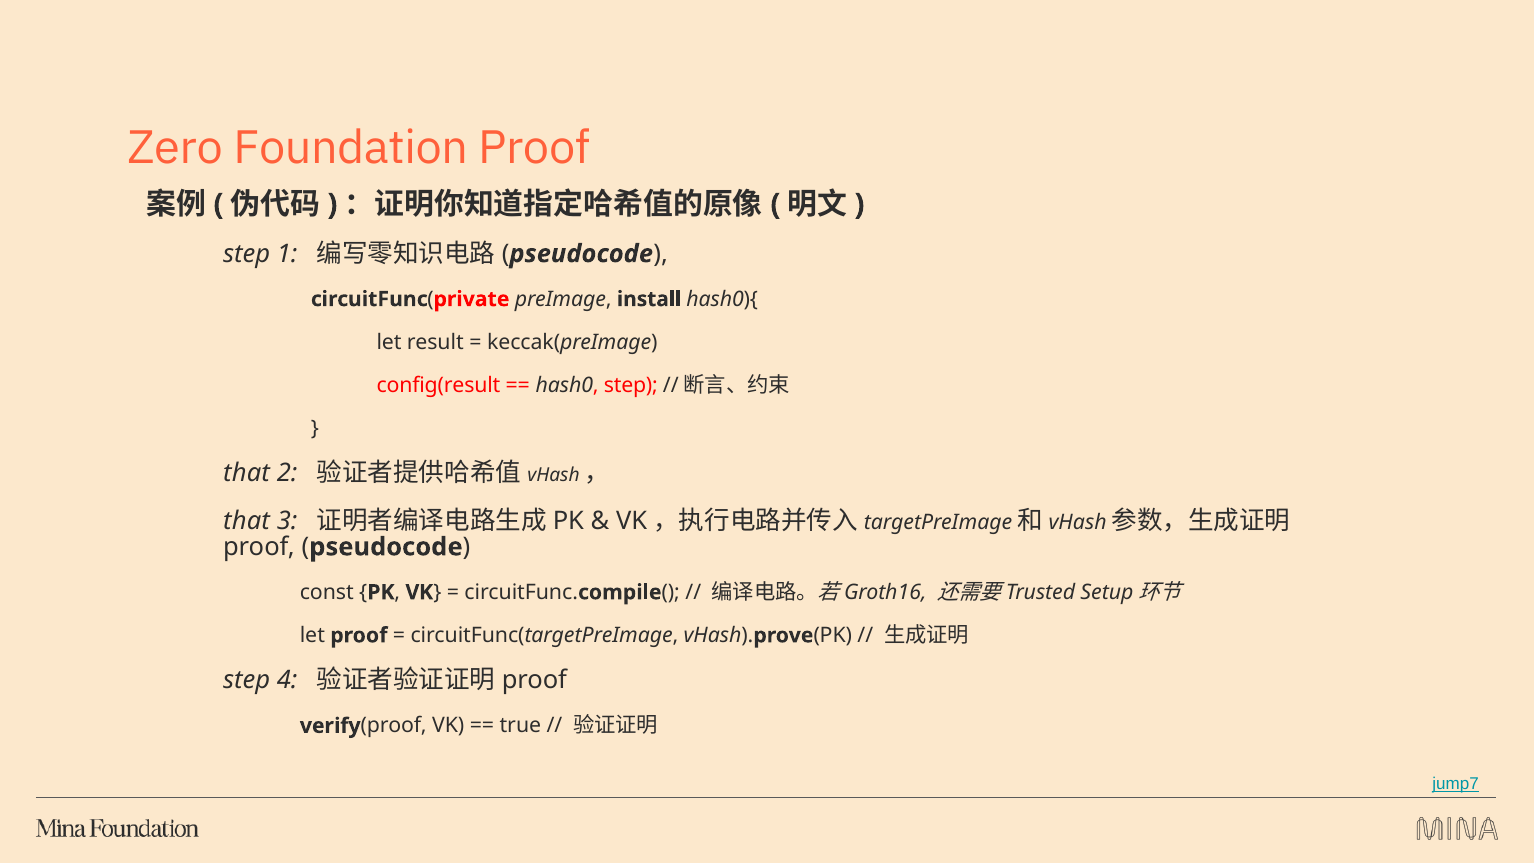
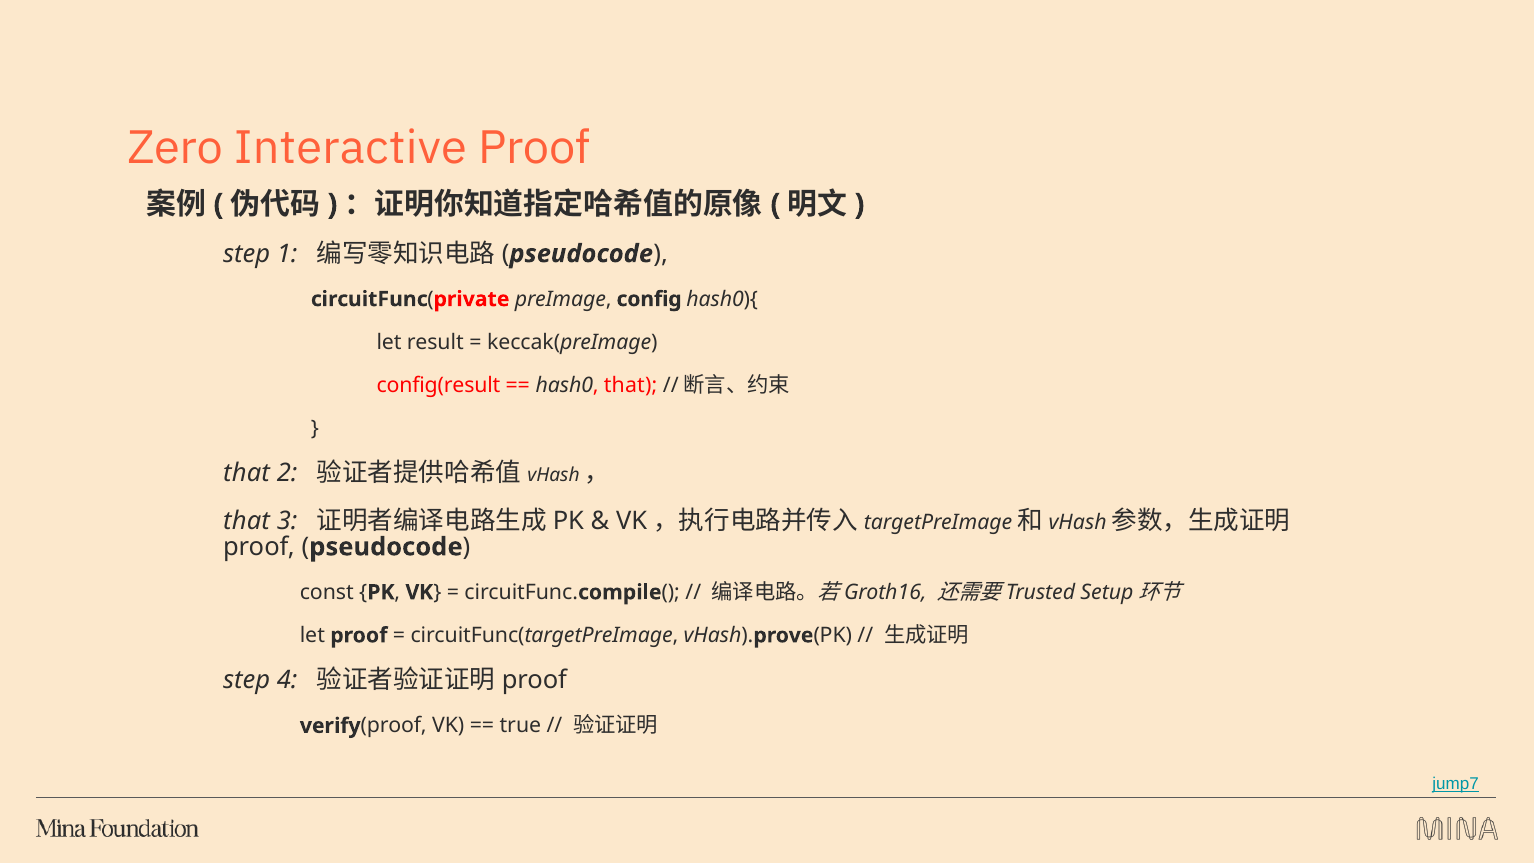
Foundation: Foundation -> Interactive (350, 148)
install: install -> config (649, 299)
hash0 step: step -> that (631, 385)
